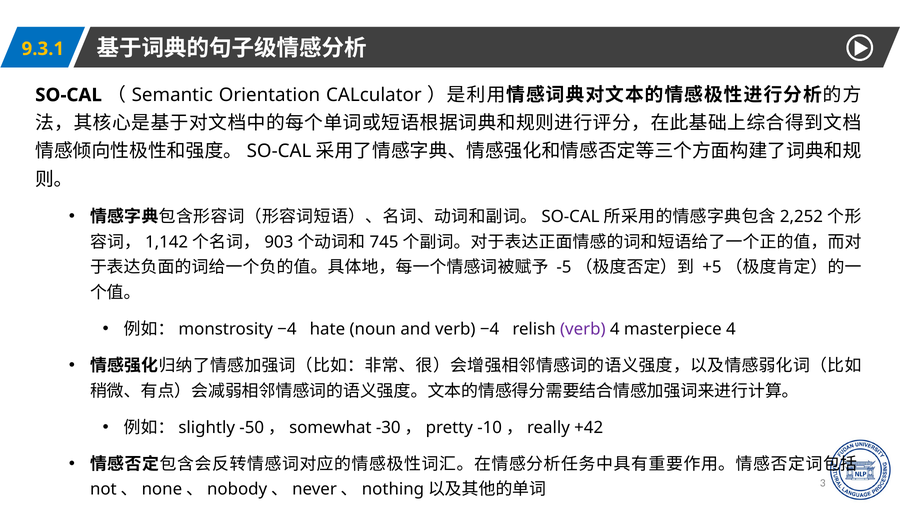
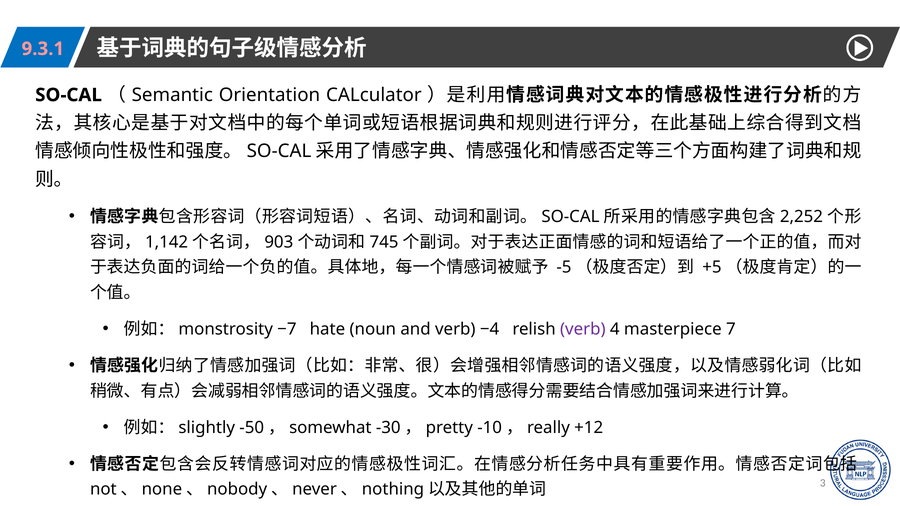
9.3.1 colour: yellow -> pink (43, 49)
−4: −4 -> −7 (287, 329)
masterpiece 4: 4 -> 7 (731, 329)
+42: +42 -> +12 (589, 428)
